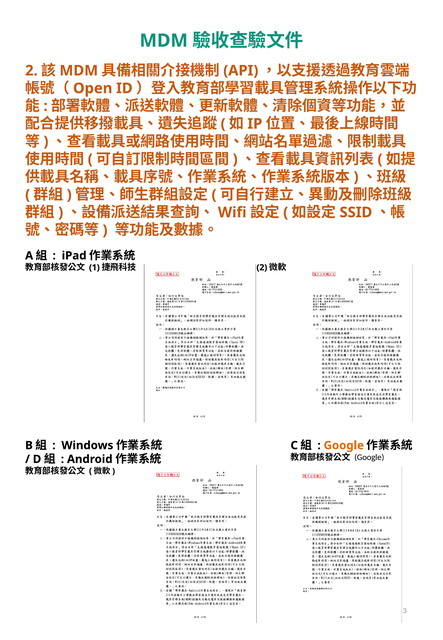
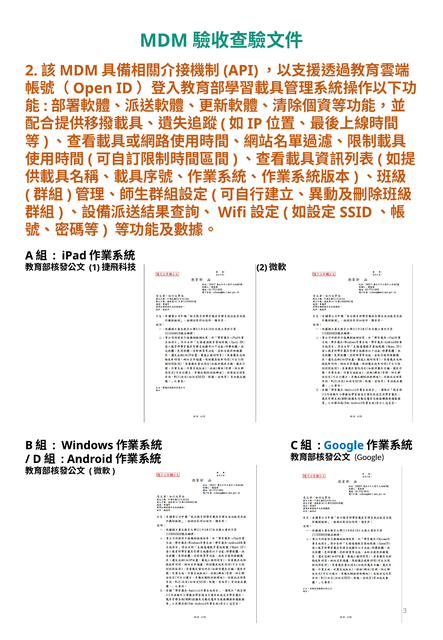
Google colour: orange -> blue (344, 445)
